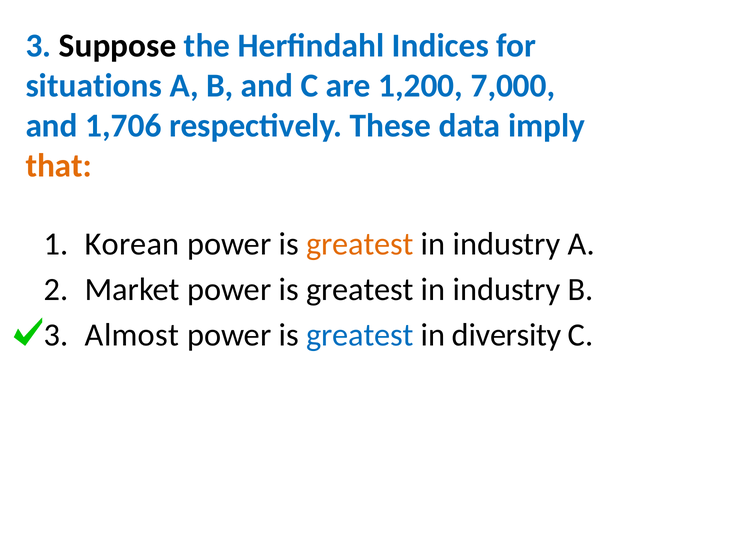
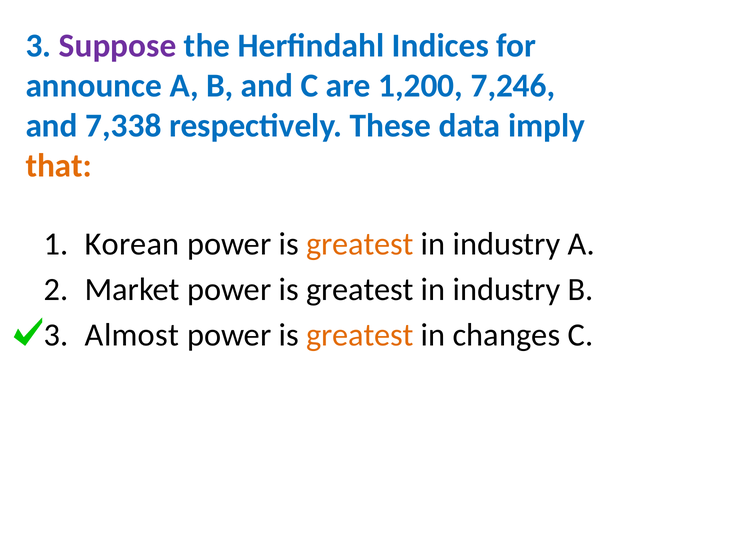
Suppose colour: black -> purple (118, 45)
situations: situations -> announce (94, 86)
7,000: 7,000 -> 7,246 (513, 86)
1,706: 1,706 -> 7,338 (123, 126)
greatest colour: blue -> orange (360, 335)
diversity: diversity -> changes (506, 335)
